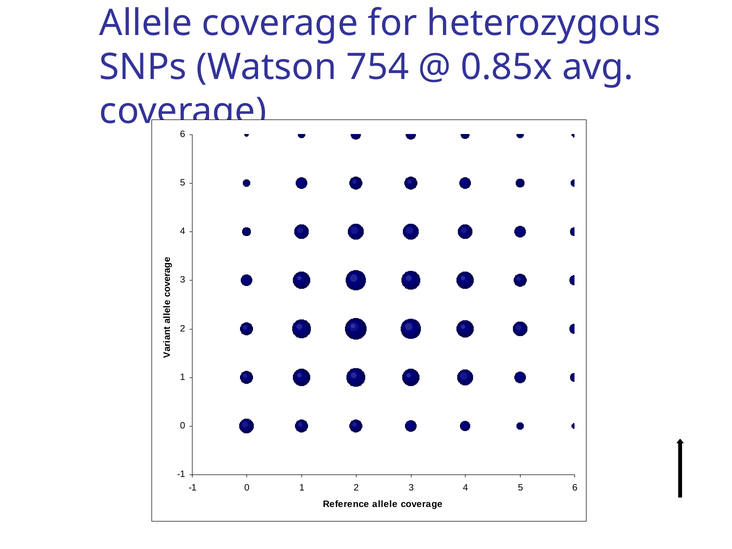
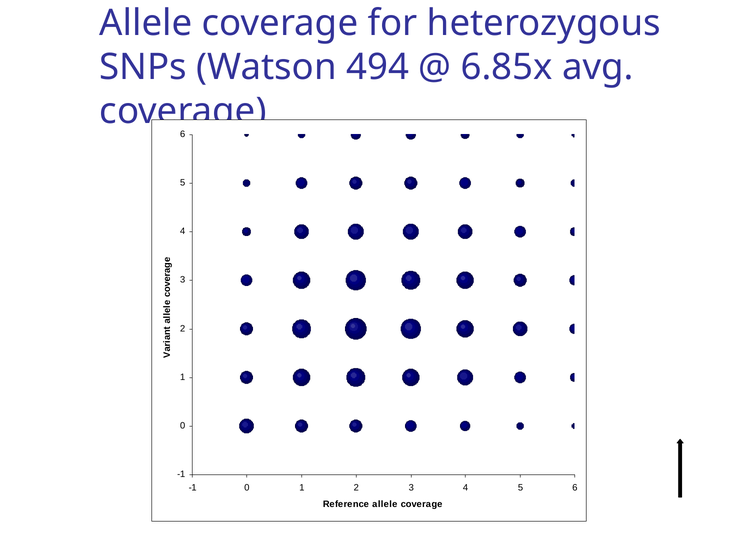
754: 754 -> 494 (378, 67)
0.85x: 0.85x -> 6.85x (507, 67)
